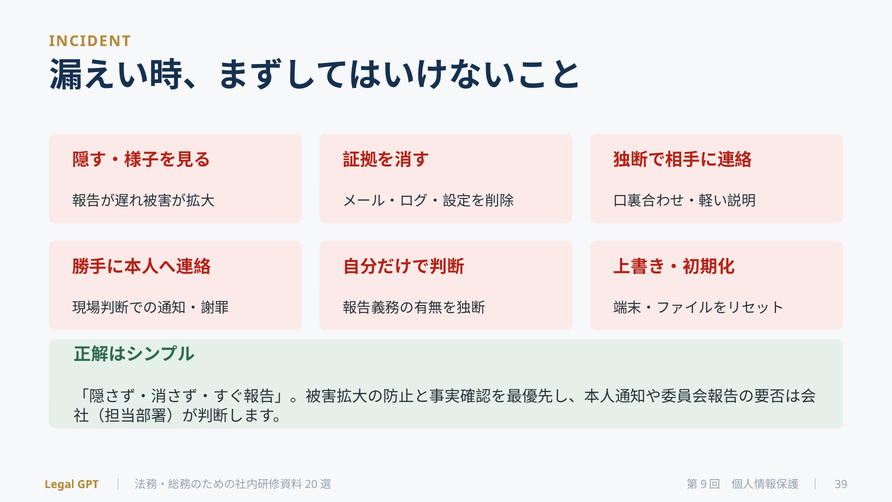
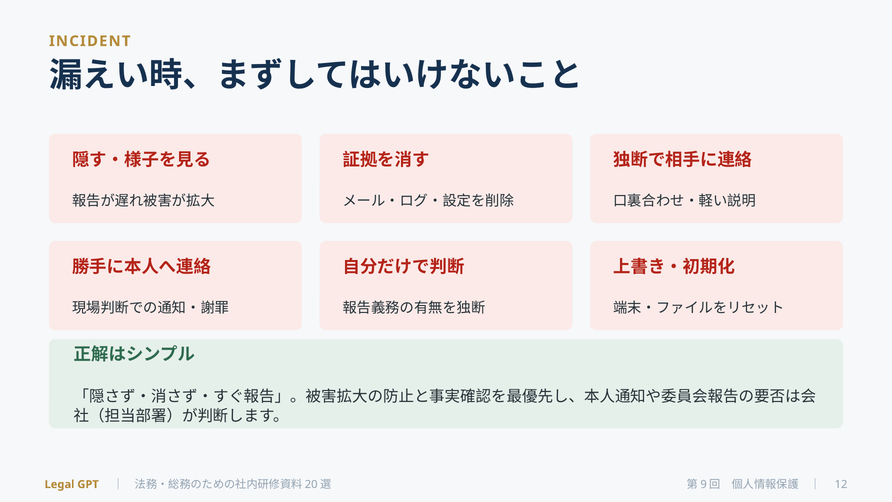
39: 39 -> 12 (841, 484)
